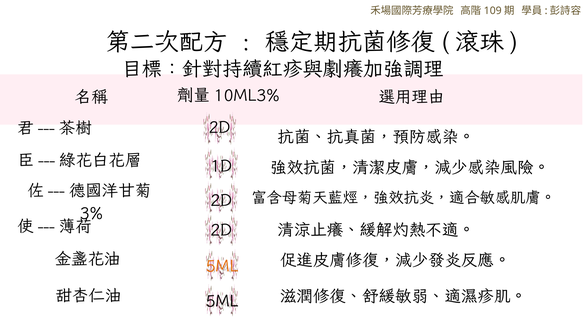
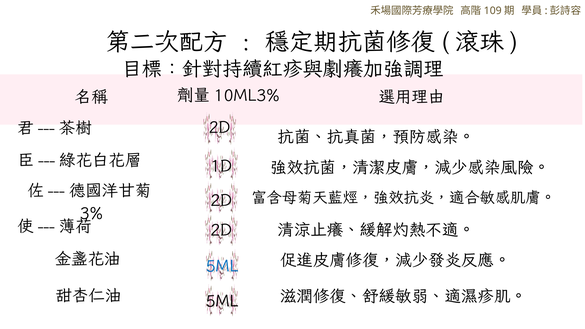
5ML colour: orange -> blue (222, 266)
